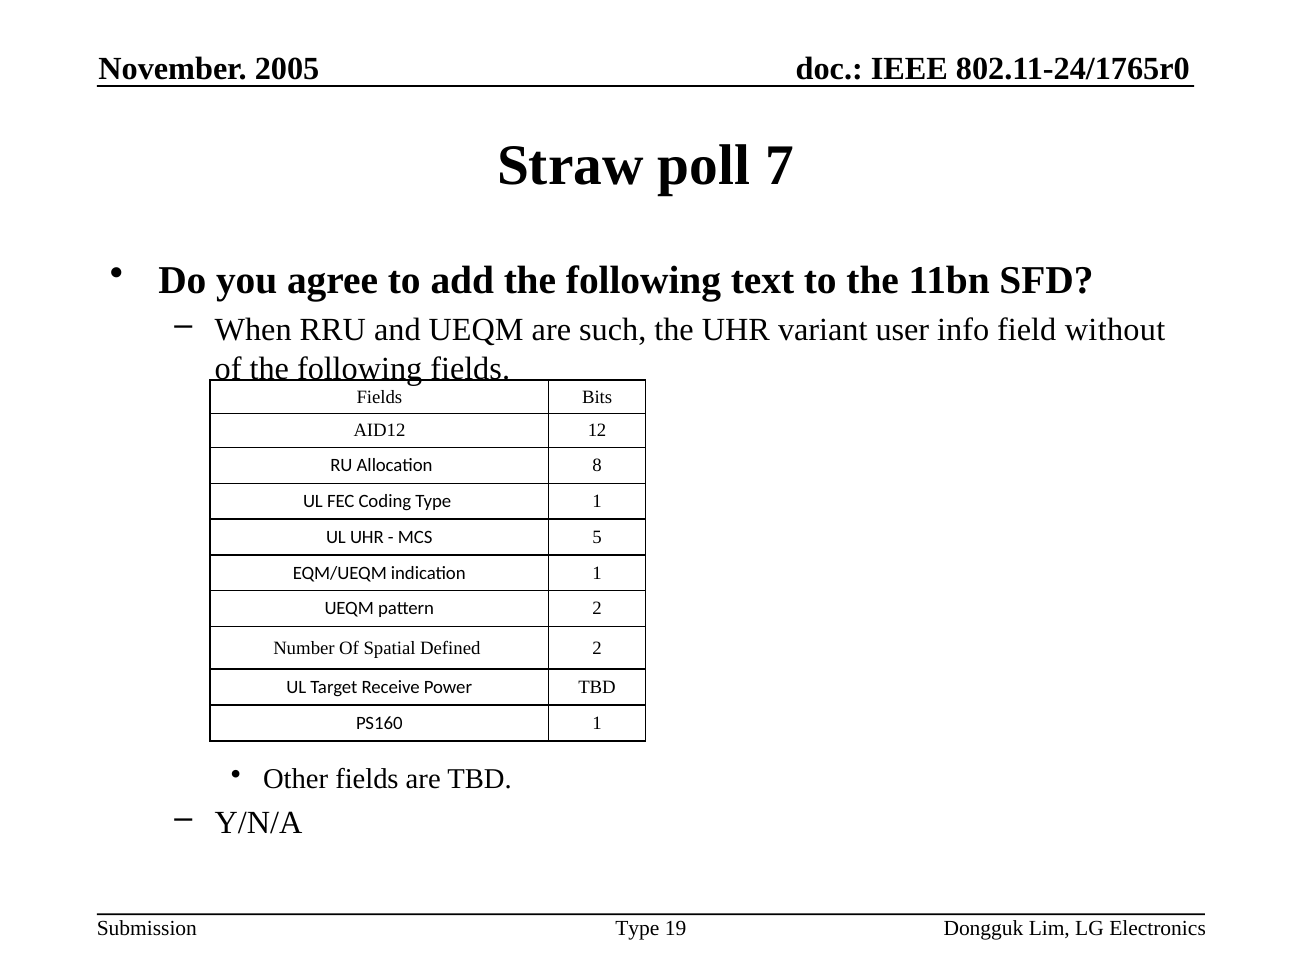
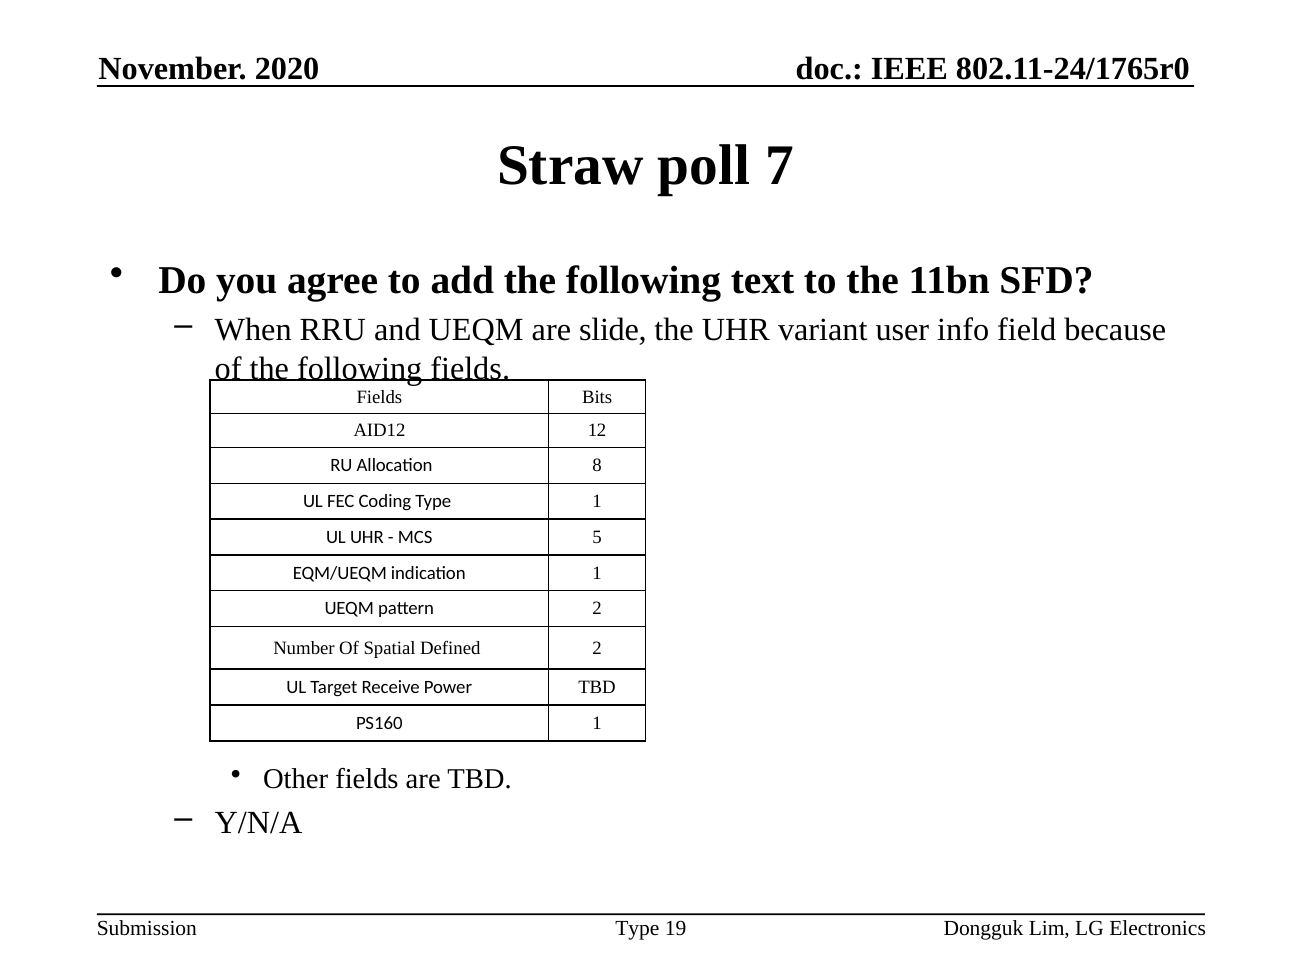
2005: 2005 -> 2020 (287, 69)
such: such -> slide (613, 330)
without: without -> because (1115, 330)
